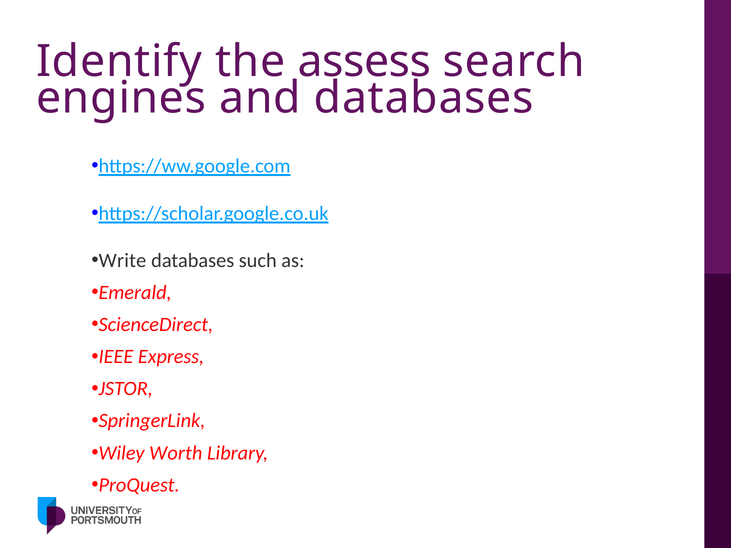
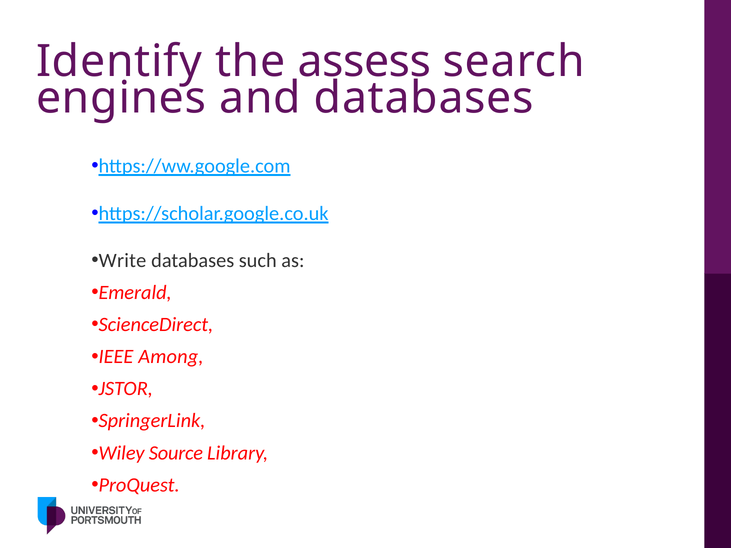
Express: Express -> Among (171, 357)
Worth: Worth -> Source (176, 453)
